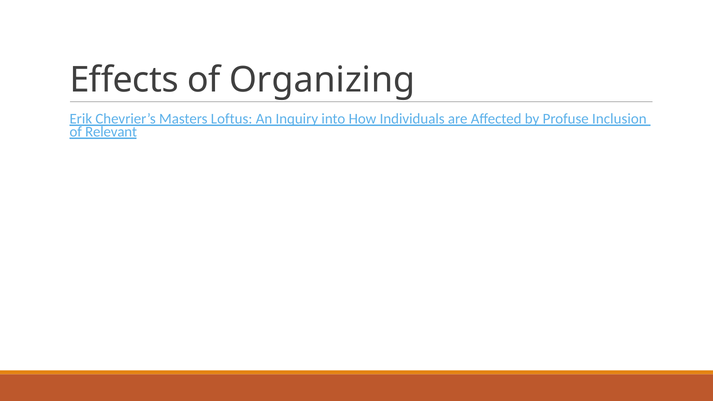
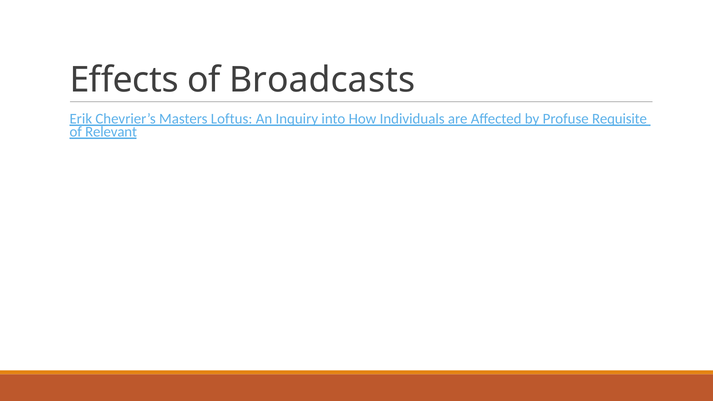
Organizing: Organizing -> Broadcasts (322, 80)
Inclusion: Inclusion -> Requisite (619, 119)
